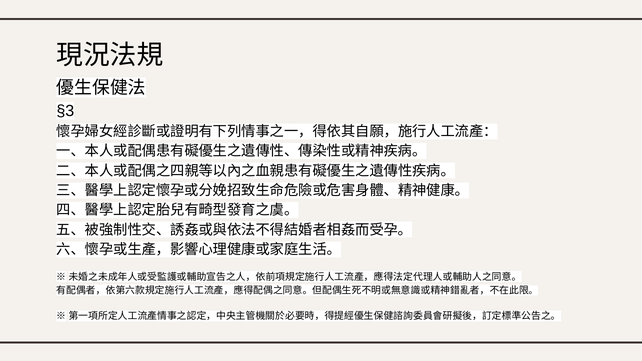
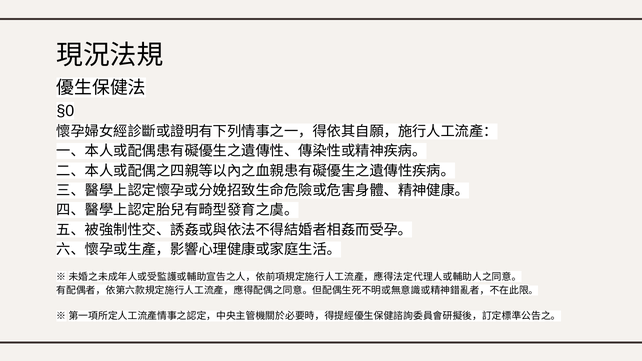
§3: §3 -> §0 (65, 111)
